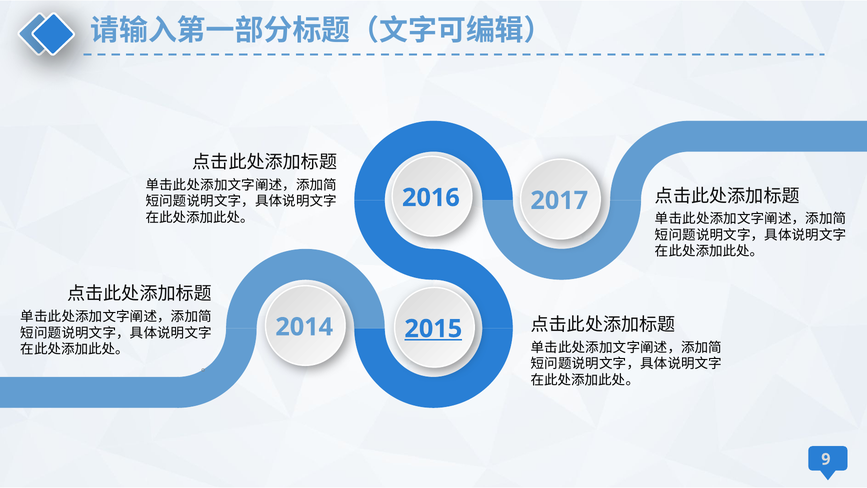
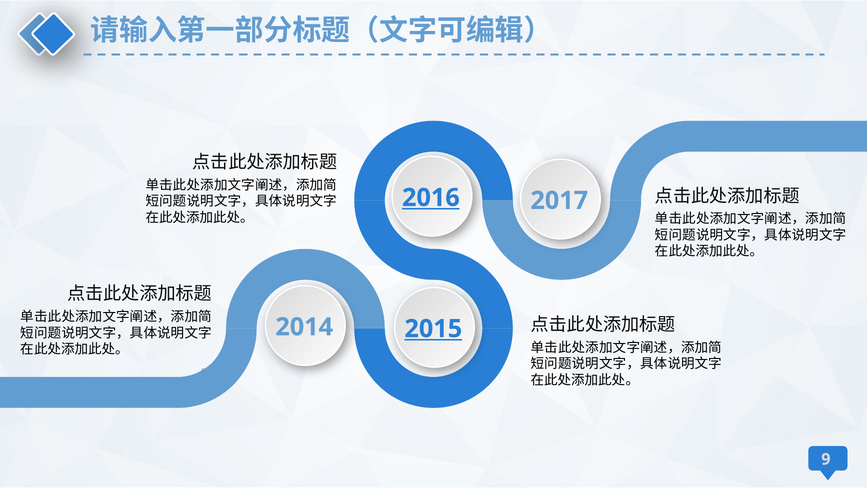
2016 underline: none -> present (431, 198)
